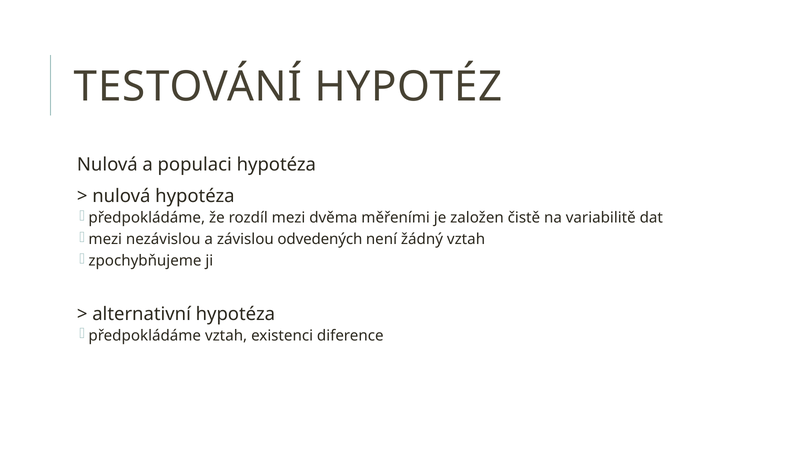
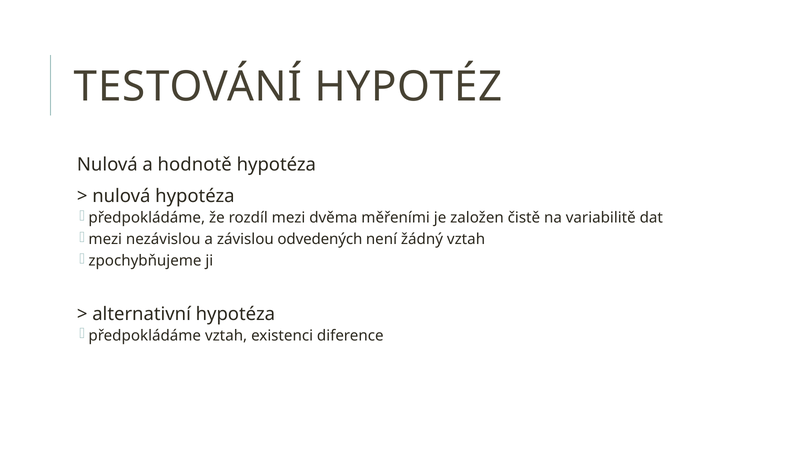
populaci: populaci -> hodnotě (195, 164)
